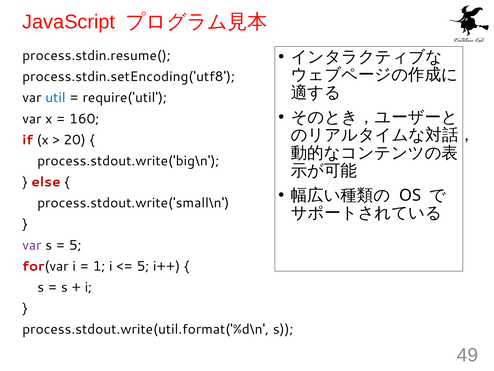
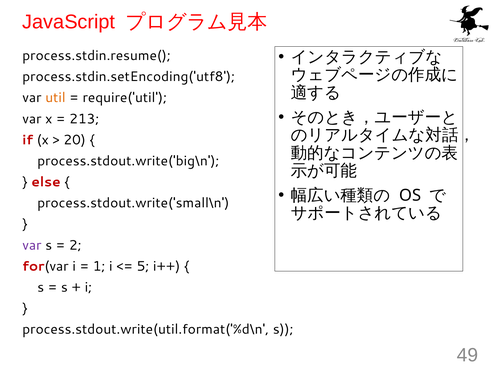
util colour: blue -> orange (55, 98)
160: 160 -> 213 (84, 119)
5: 5 -> 2 (75, 245)
